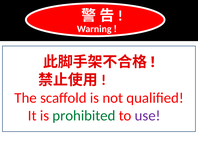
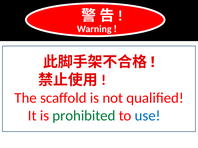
use colour: purple -> blue (148, 116)
